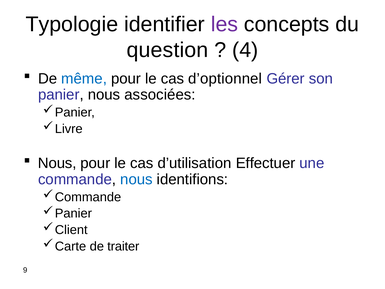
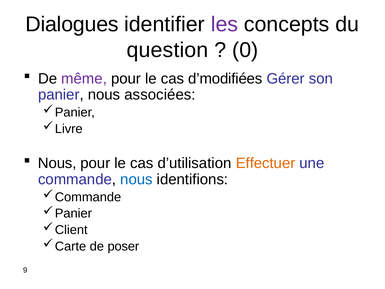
Typologie: Typologie -> Dialogues (72, 24)
4: 4 -> 0 (245, 50)
même colour: blue -> purple (84, 78)
d’optionnel: d’optionnel -> d’modifiées (225, 78)
Effectuer colour: black -> orange (266, 163)
traiter: traiter -> poser (123, 246)
